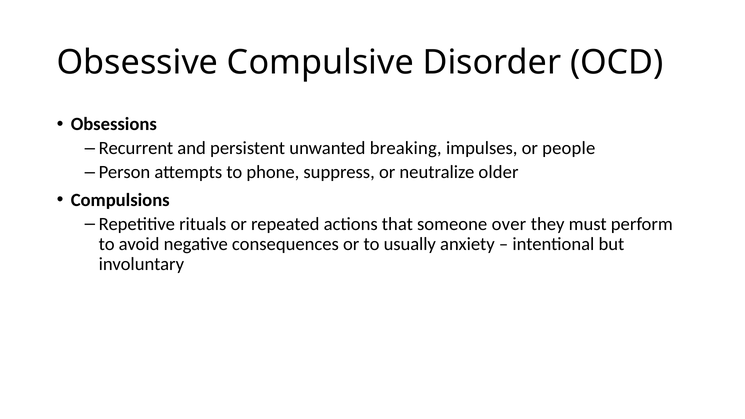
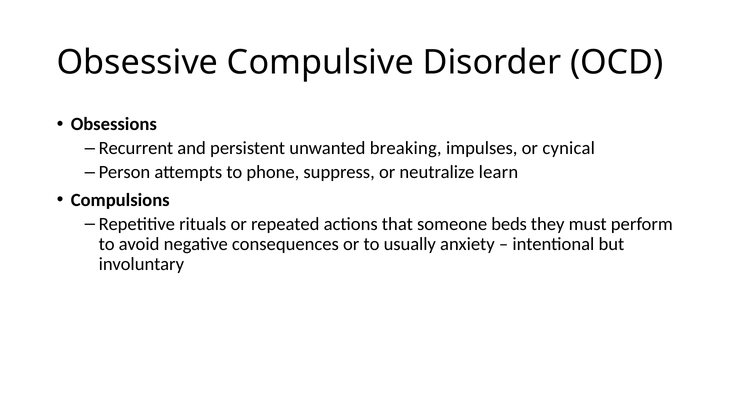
people: people -> cynical (569, 148)
older: older -> learn (498, 172)
over: over -> beds (509, 224)
